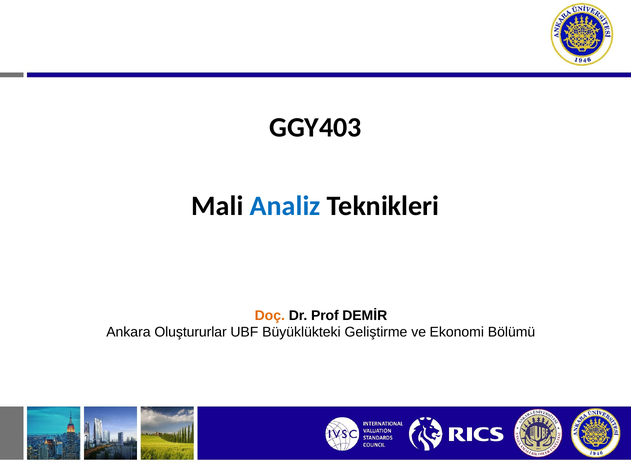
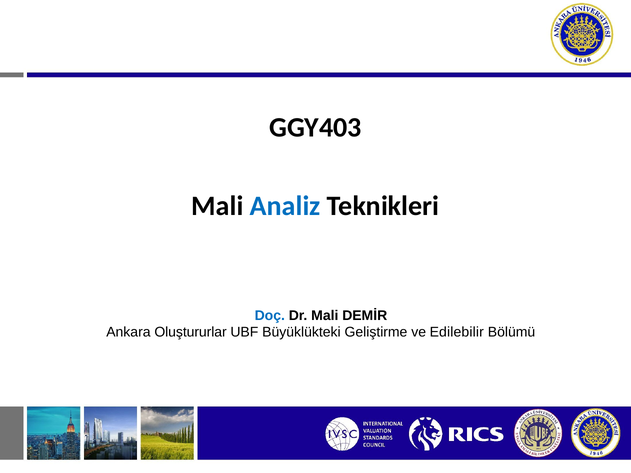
Doç colour: orange -> blue (270, 316)
Dr Prof: Prof -> Mali (325, 316)
Ekonomi: Ekonomi -> Edilebilir (457, 332)
